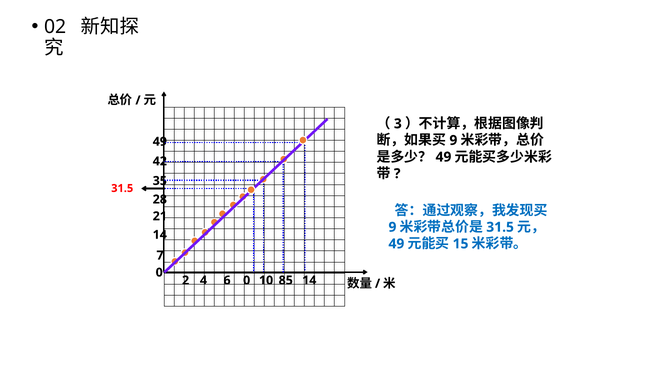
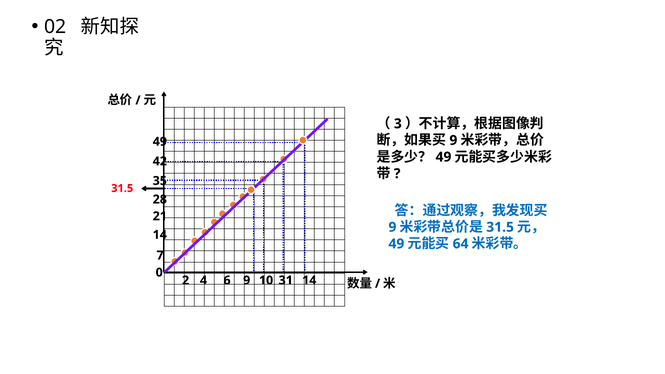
15: 15 -> 64 (461, 244)
6 0: 0 -> 9 (247, 280)
85: 85 -> 31 (286, 280)
